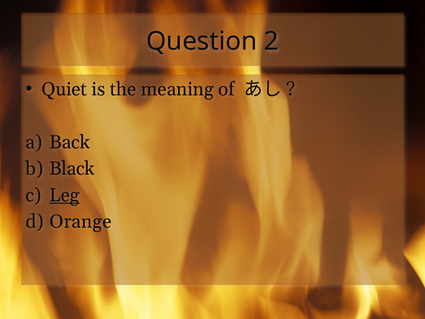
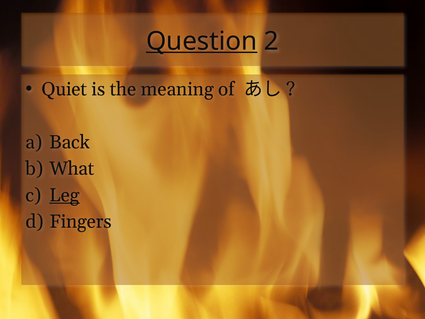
Question underline: none -> present (202, 41)
Black: Black -> What (72, 169)
Orange: Orange -> Fingers (81, 221)
